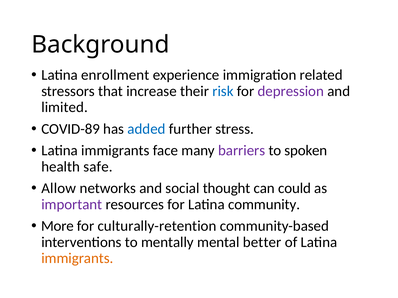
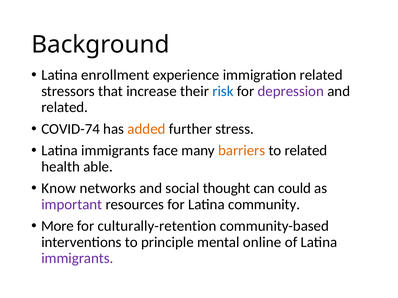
limited: limited -> related (65, 107)
COVID-89: COVID-89 -> COVID-74 (71, 129)
added colour: blue -> orange (146, 129)
barriers colour: purple -> orange (242, 151)
to spoken: spoken -> related (306, 151)
safe: safe -> able (98, 167)
Allow: Allow -> Know (59, 189)
mentally: mentally -> principle (167, 243)
better: better -> online (262, 243)
immigrants colour: orange -> purple (77, 259)
